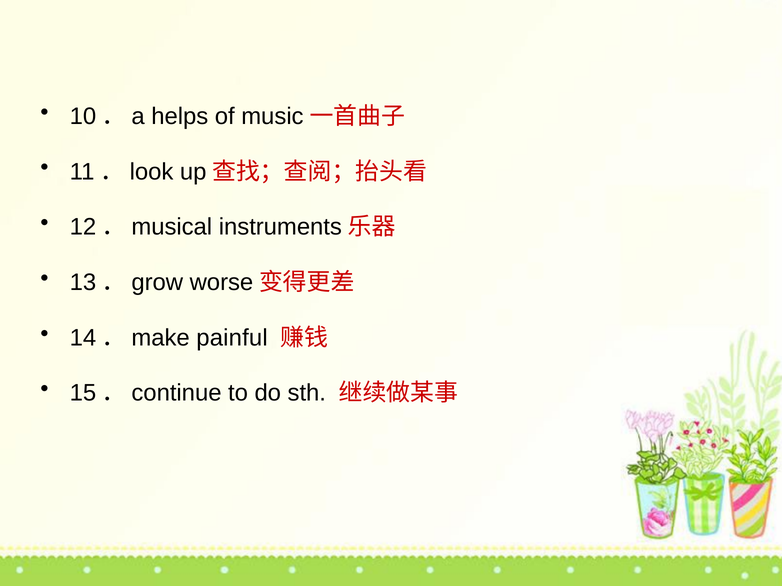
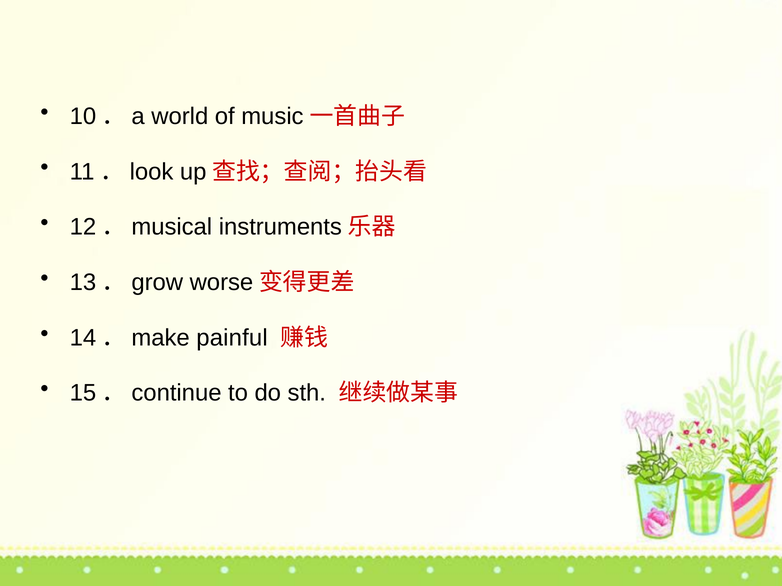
helps: helps -> world (180, 116)
